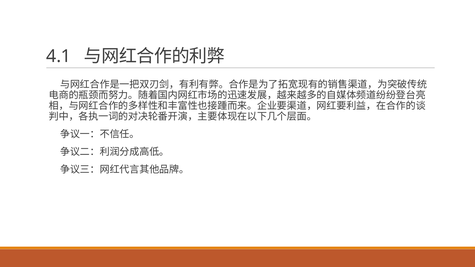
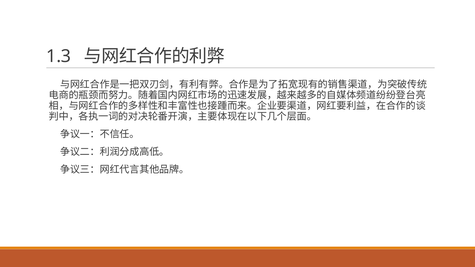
4.1: 4.1 -> 1.3 (59, 56)
